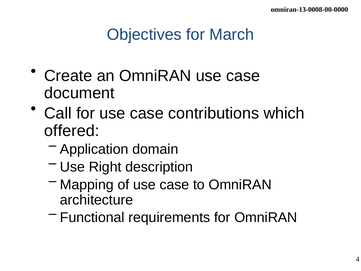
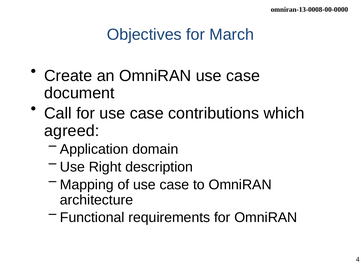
offered: offered -> agreed (72, 131)
